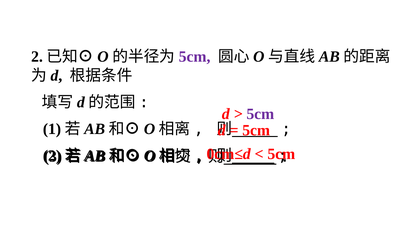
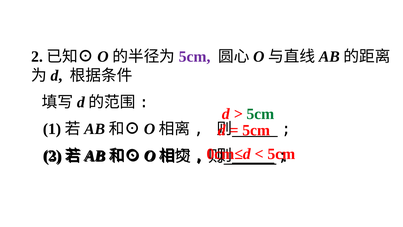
5cm colour: purple -> green (260, 114)
